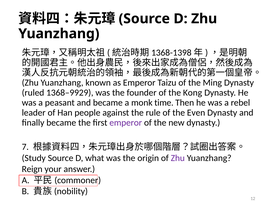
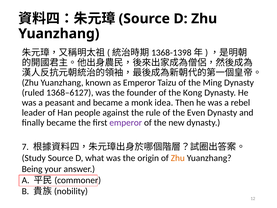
1368–9929: 1368–9929 -> 1368–6127 (70, 93)
time: time -> idea (164, 102)
Zhu colour: purple -> orange (178, 158)
Reign: Reign -> Being (32, 169)
